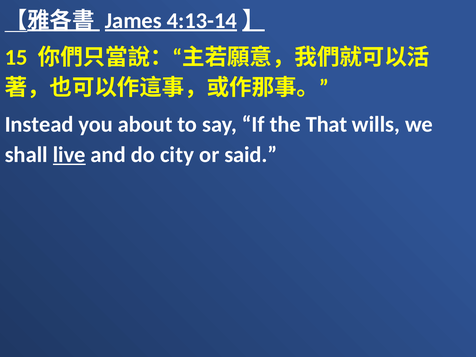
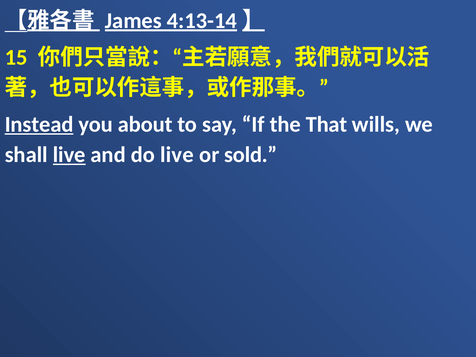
Instead underline: none -> present (39, 124)
do city: city -> live (177, 155)
said: said -> sold (251, 155)
